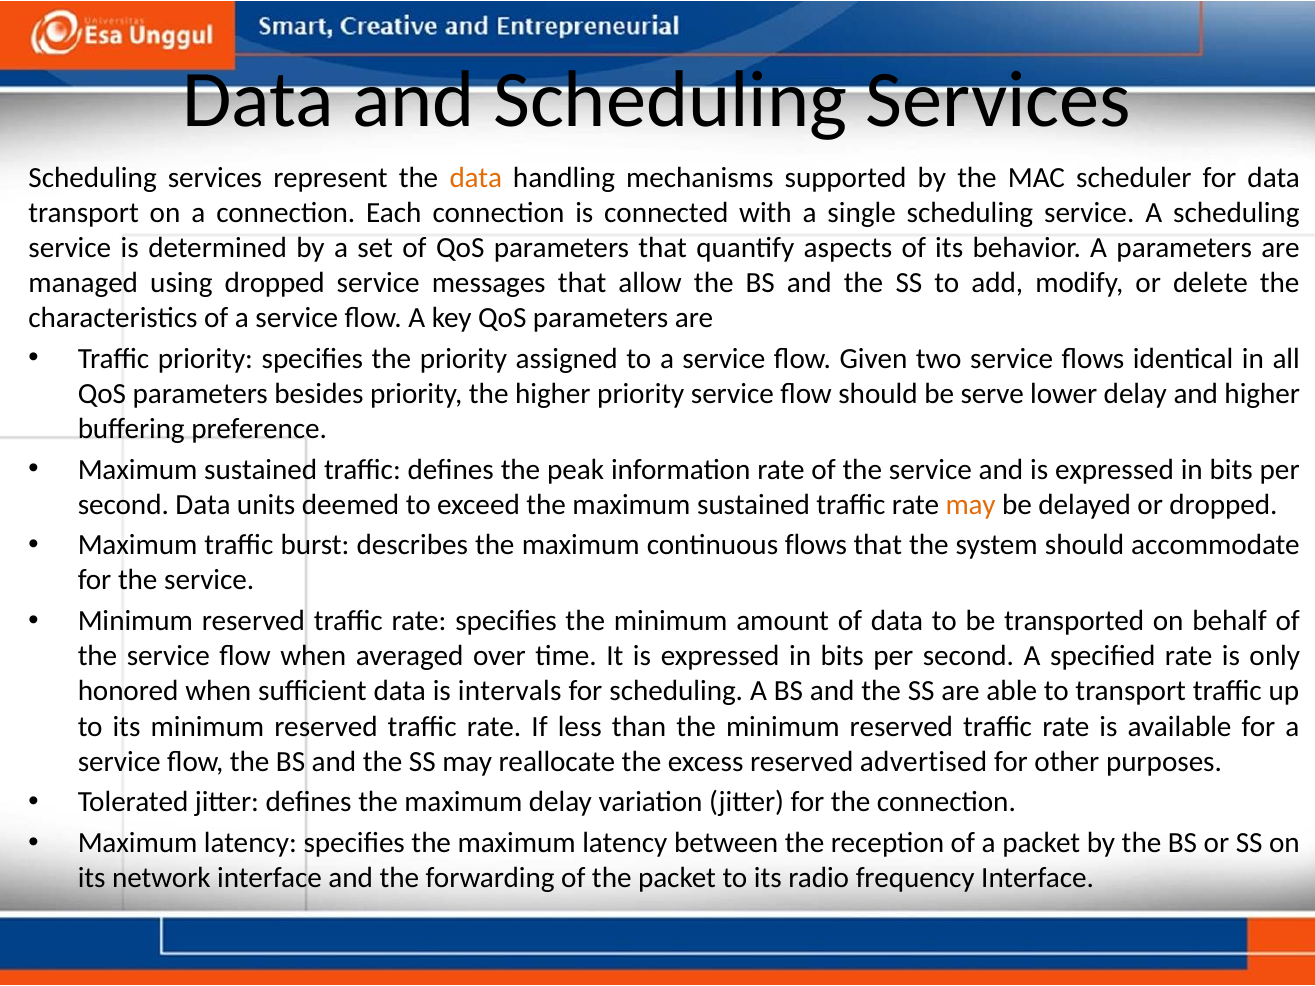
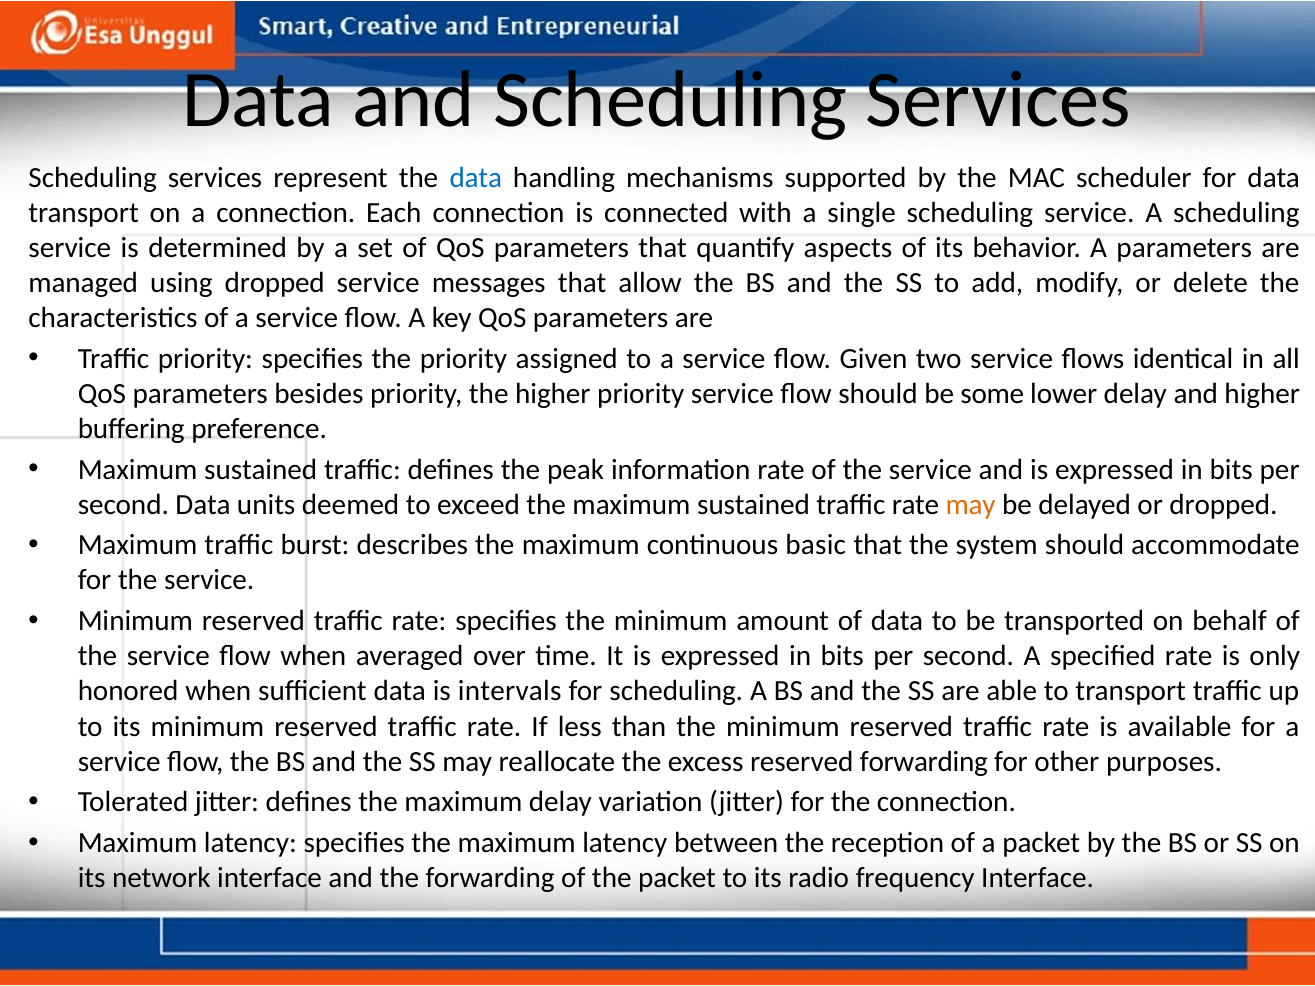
data colour: orange -> blue (476, 177)
serve: serve -> some (992, 394)
continuous flows: flows -> basic (816, 545)
reserved advertised: advertised -> forwarding (924, 762)
